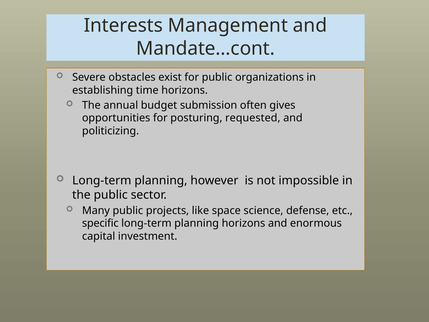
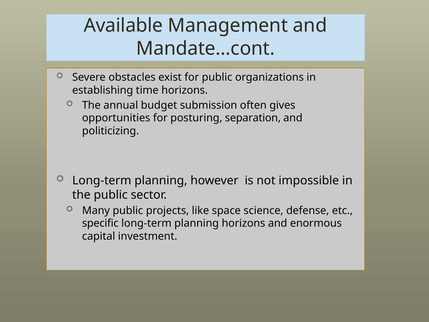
Interests: Interests -> Available (123, 26)
requested: requested -> separation (253, 118)
